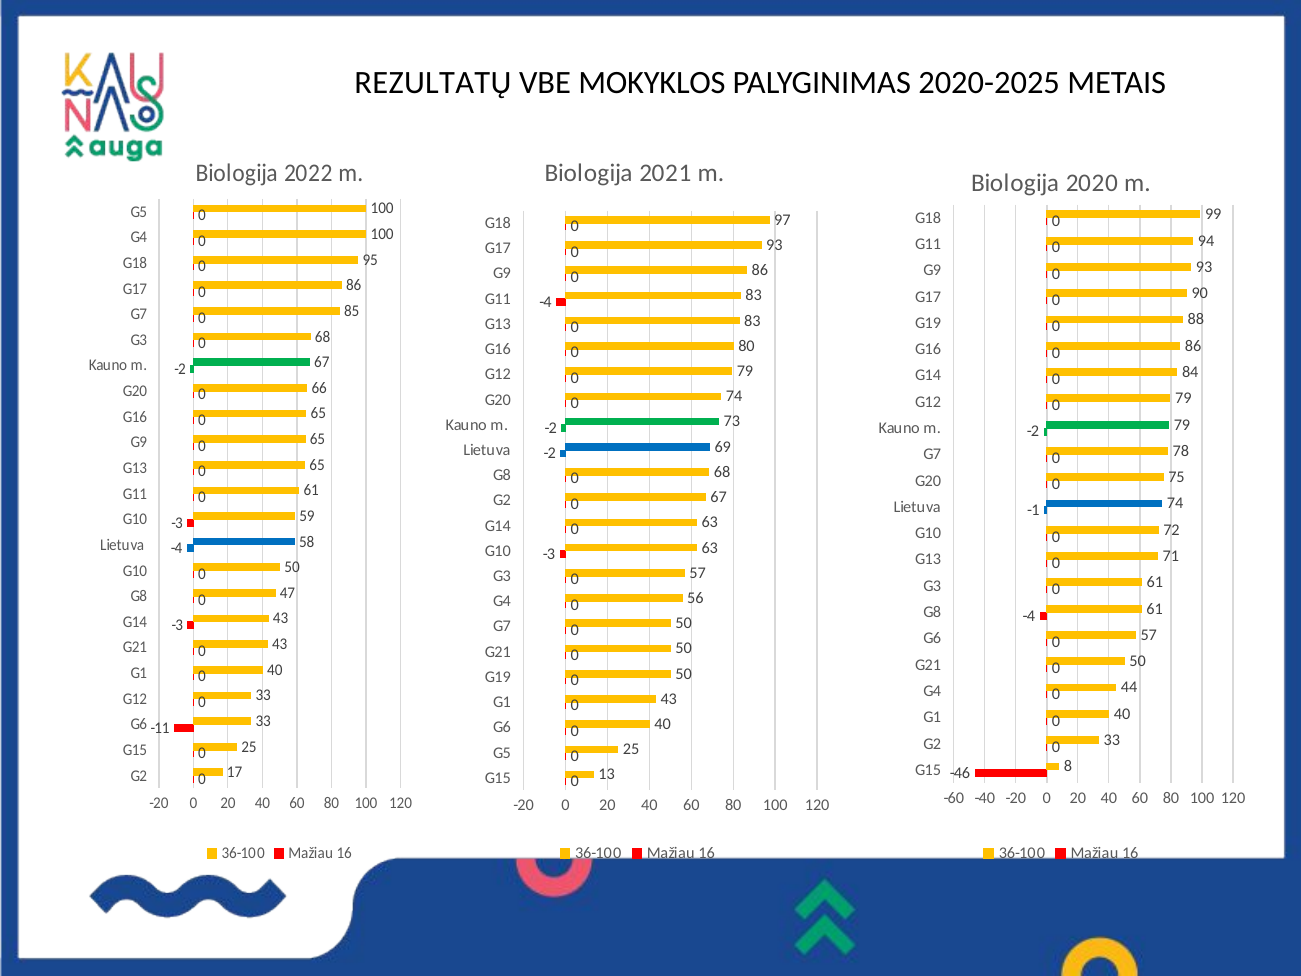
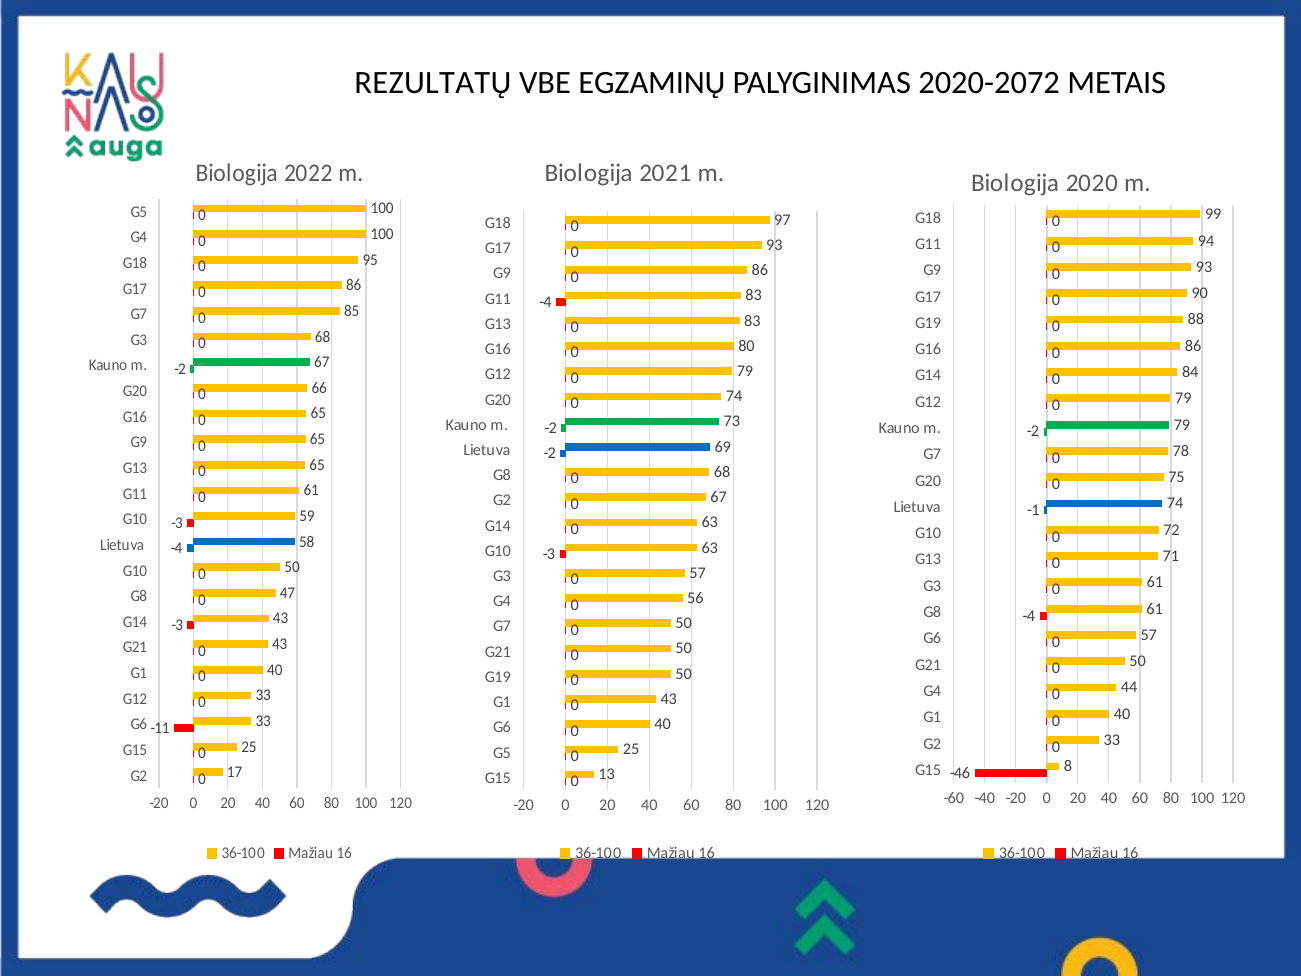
MOKYKLOS: MOKYKLOS -> EGZAMINŲ (652, 83)
2020-2025: 2020-2025 -> 2020-2072 (989, 83)
